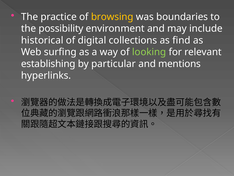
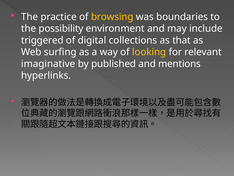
historical: historical -> triggered (42, 40)
find: find -> that (181, 40)
looking colour: light green -> yellow (149, 52)
establishing: establishing -> imaginative (48, 64)
particular: particular -> published (114, 64)
